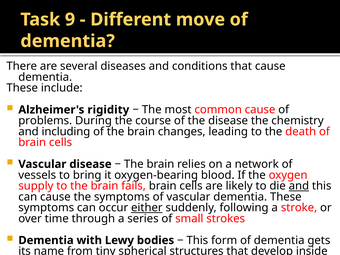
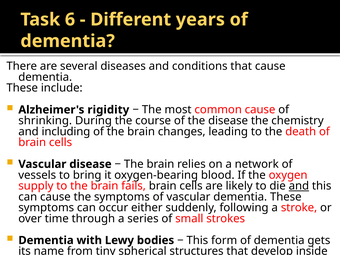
9: 9 -> 6 (70, 20)
move: move -> years (200, 20)
problems: problems -> shrinking (45, 121)
either underline: present -> none (147, 208)
